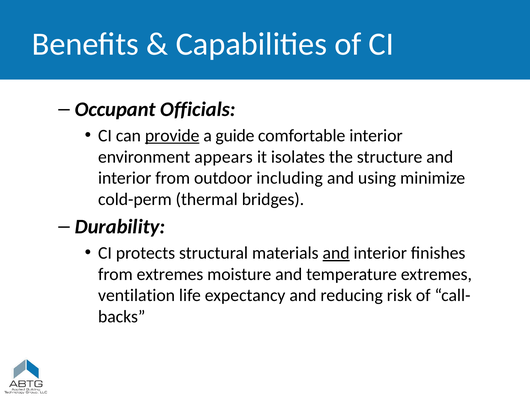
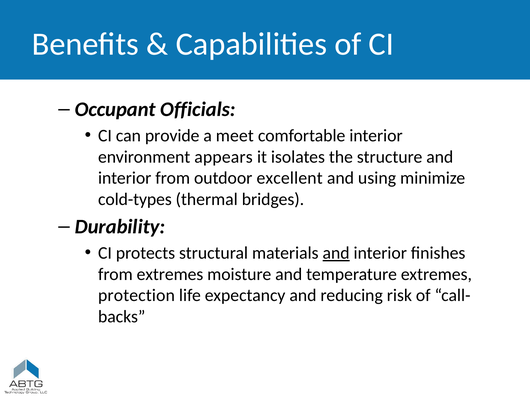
provide underline: present -> none (172, 136)
guide: guide -> meet (235, 136)
including: including -> excellent (290, 178)
cold-perm: cold-perm -> cold-types (135, 199)
ventilation: ventilation -> protection (136, 295)
